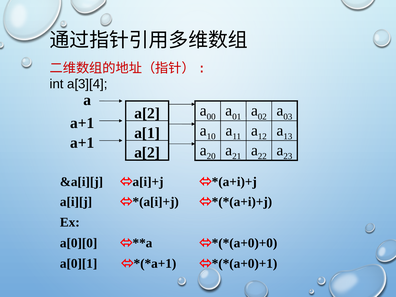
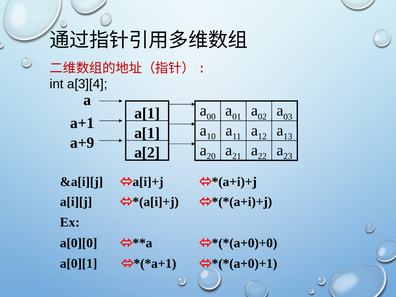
a[2: a[2 -> a[1 (147, 113)
a+1: a+1 -> a+9 (82, 143)
